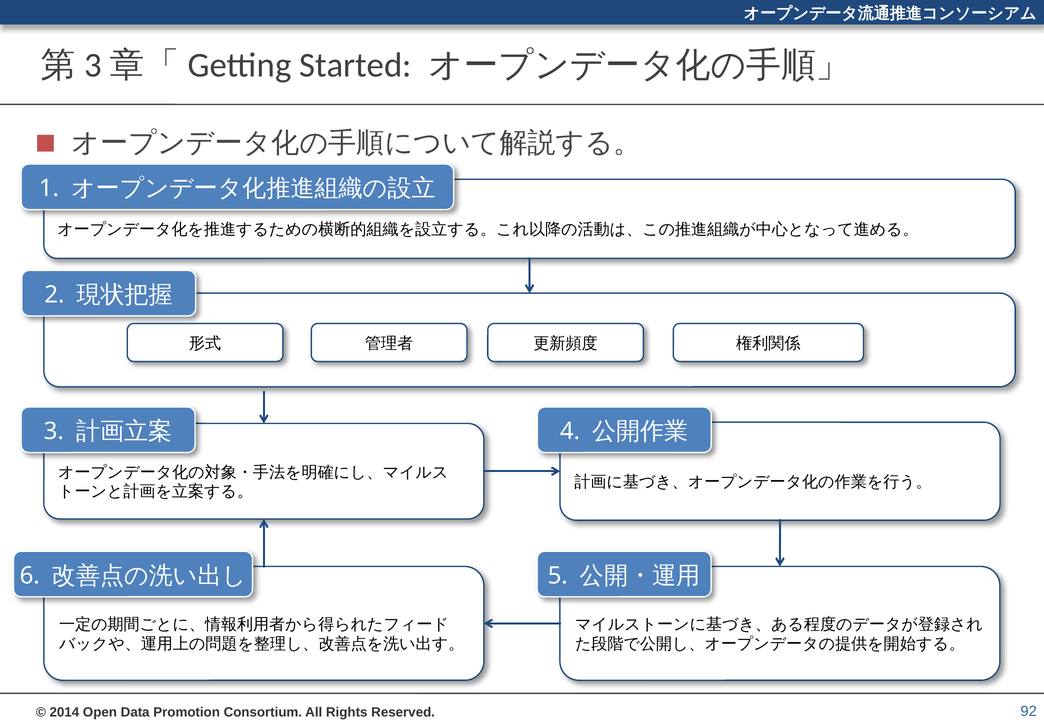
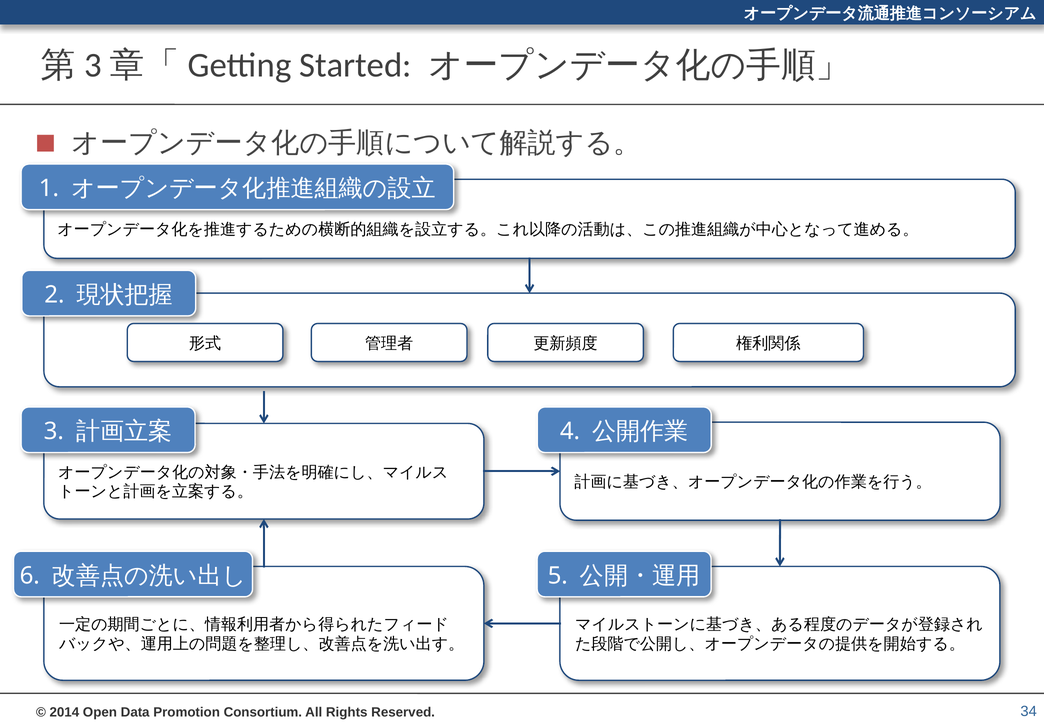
92: 92 -> 34 (1029, 711)
